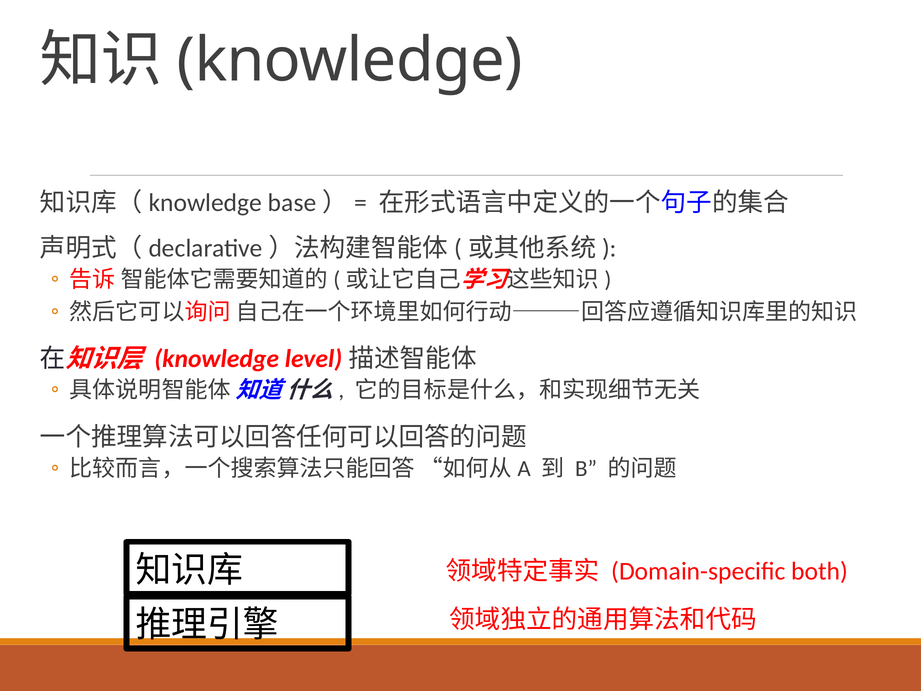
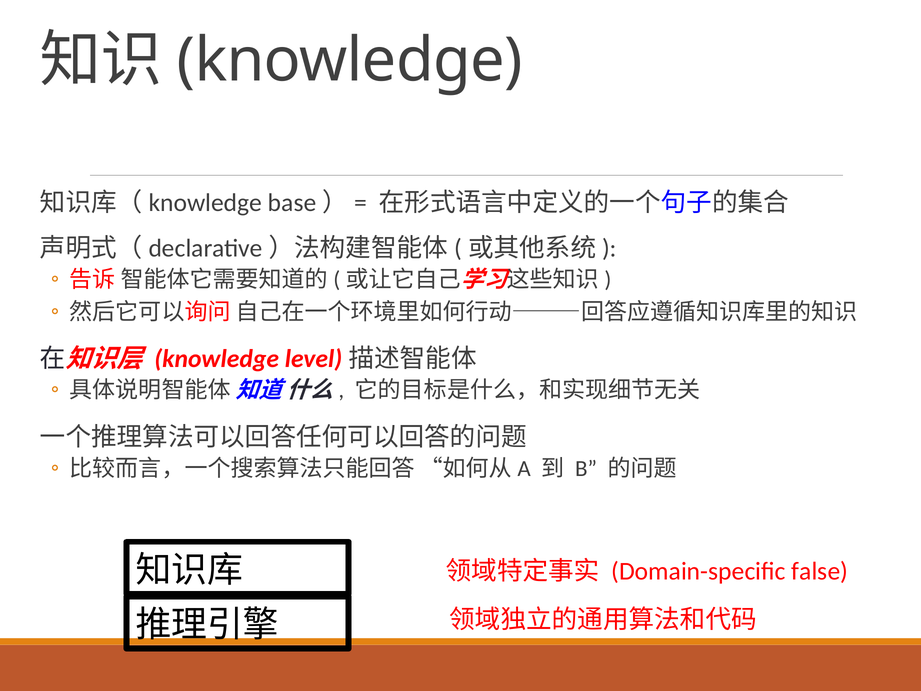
both: both -> false (820, 571)
